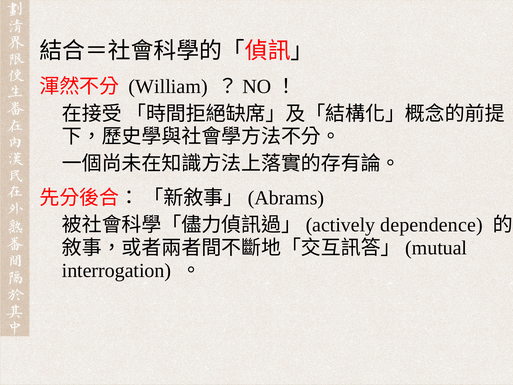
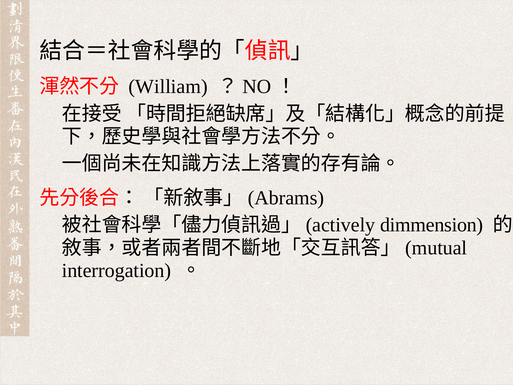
dependence: dependence -> dimmension (432, 225)
